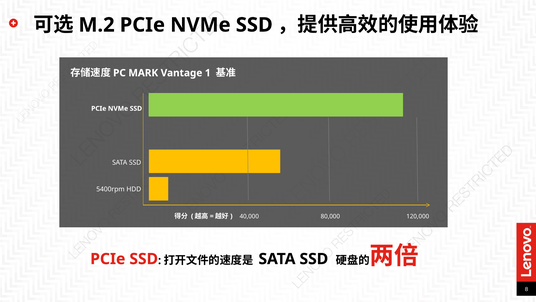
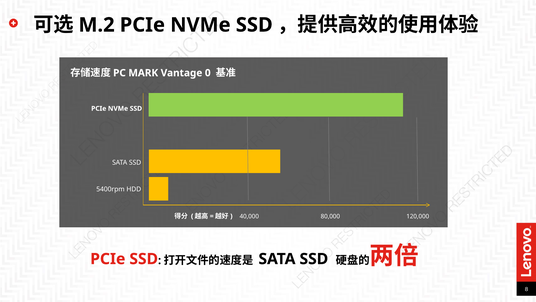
1: 1 -> 0 (208, 73)
